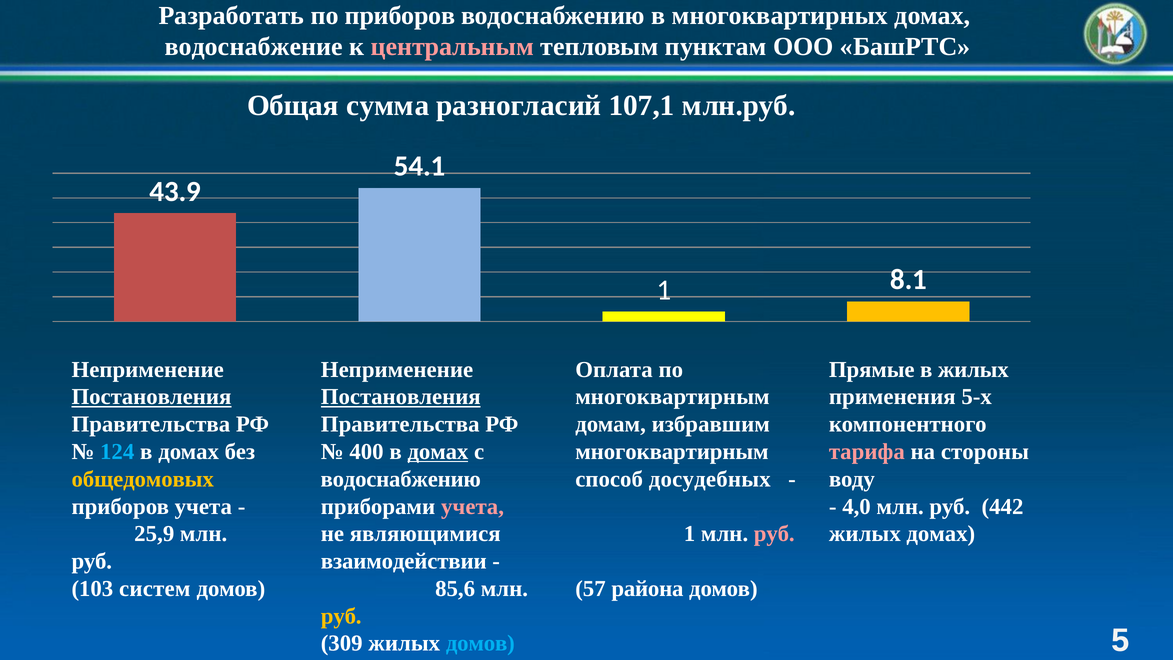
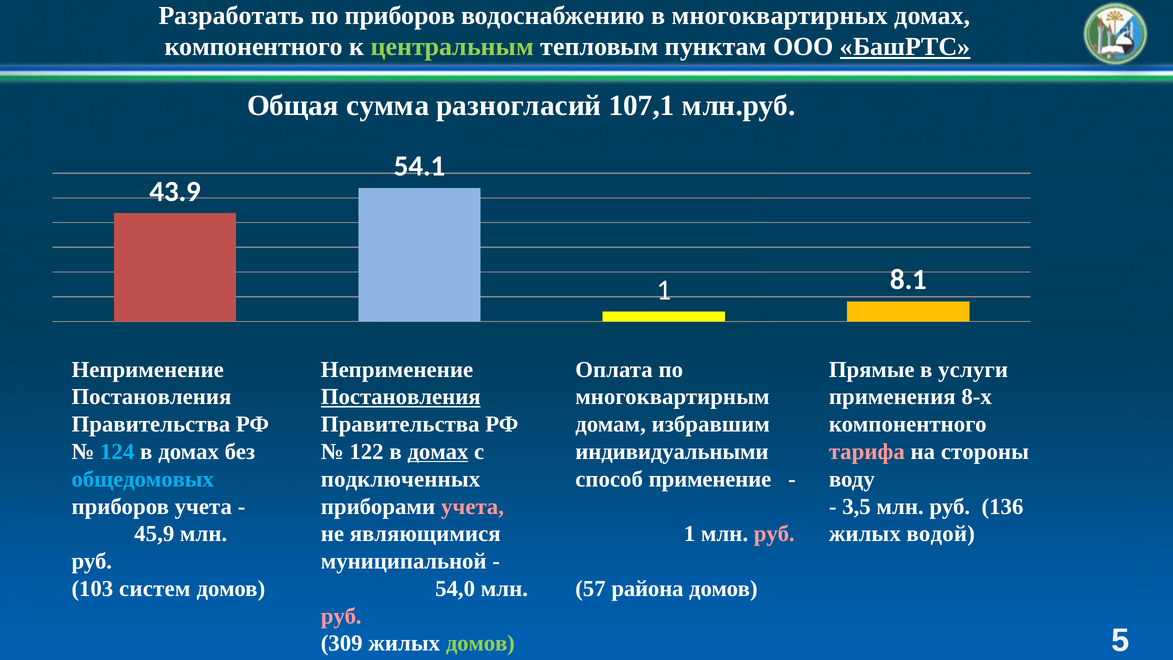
водоснабжение: водоснабжение -> компонентного (254, 47)
центральным colour: pink -> light green (452, 47)
БашРТС underline: none -> present (905, 47)
в жилых: жилых -> услуги (973, 369)
Постановления underline: present -> none (151, 397)
5-х: 5-х -> 8-х (977, 397)
400: 400 -> 122 (367, 452)
многоквартирным: многоквартирным -> индивидуальными (672, 452)
общедомовых colour: yellow -> light blue (143, 479)
водоснабжению: водоснабжению -> подключенных (401, 479)
досудебных: досудебных -> применение (710, 479)
4,0: 4,0 -> 3,5 (856, 506)
442: 442 -> 136 (1003, 506)
25,9: 25,9 -> 45,9 (154, 534)
жилых домах: домах -> водой (941, 534)
взаимодействии: взаимодействии -> муниципальной (404, 561)
85,6: 85,6 -> 54,0 (455, 589)
руб colour: yellow -> pink (341, 616)
домов colour: light blue -> light green (480, 643)
